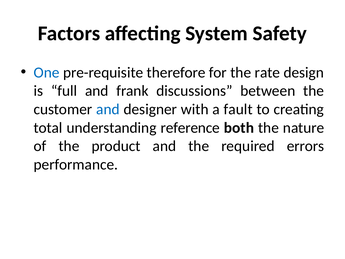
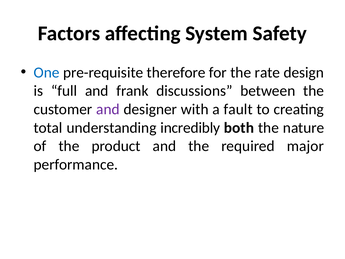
and colour: blue -> purple (108, 109)
reference: reference -> incredibly (190, 128)
errors: errors -> major (305, 146)
